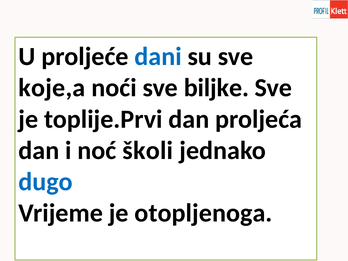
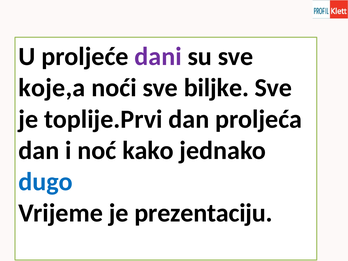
dani colour: blue -> purple (158, 57)
školi: školi -> kako (148, 150)
otopljenoga: otopljenoga -> prezentaciju (204, 213)
